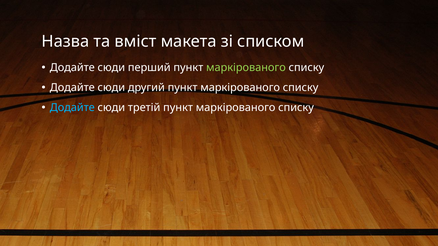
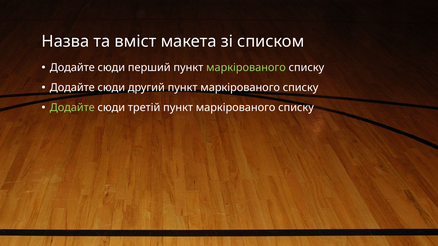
Додайте colour: light blue -> light green (72, 108)
